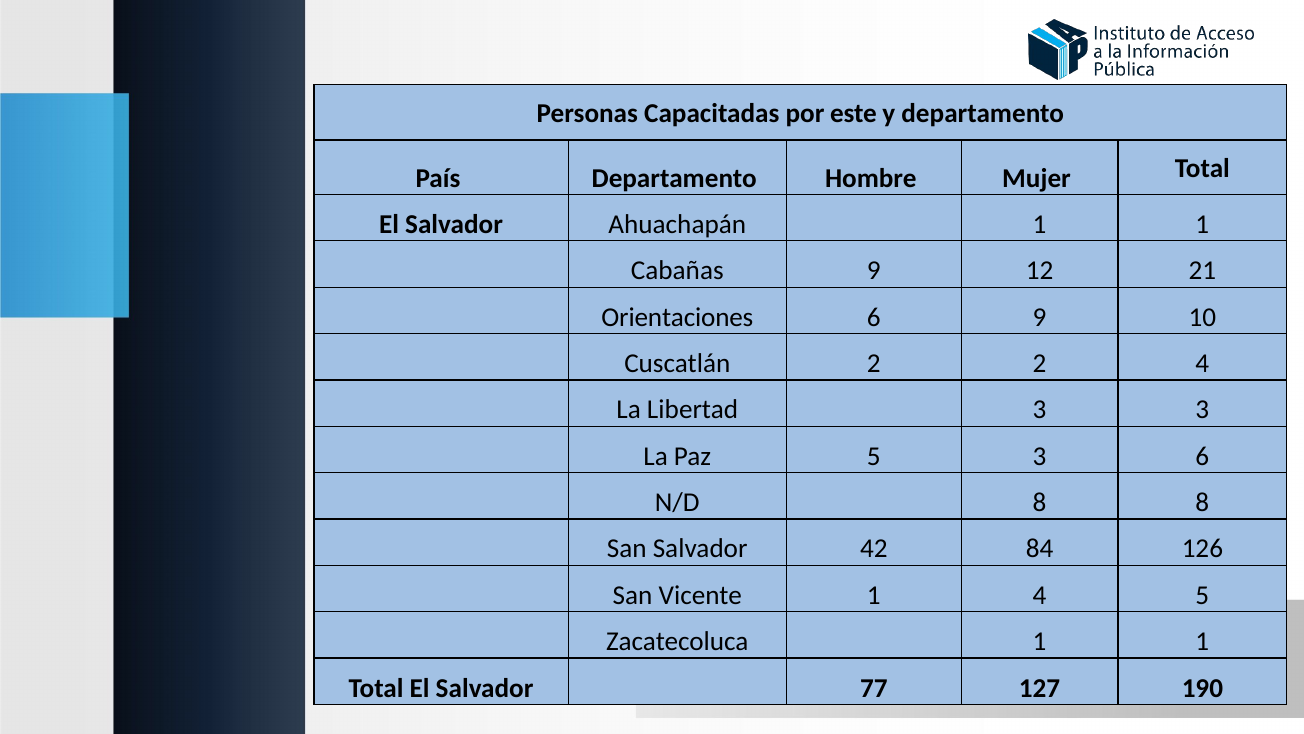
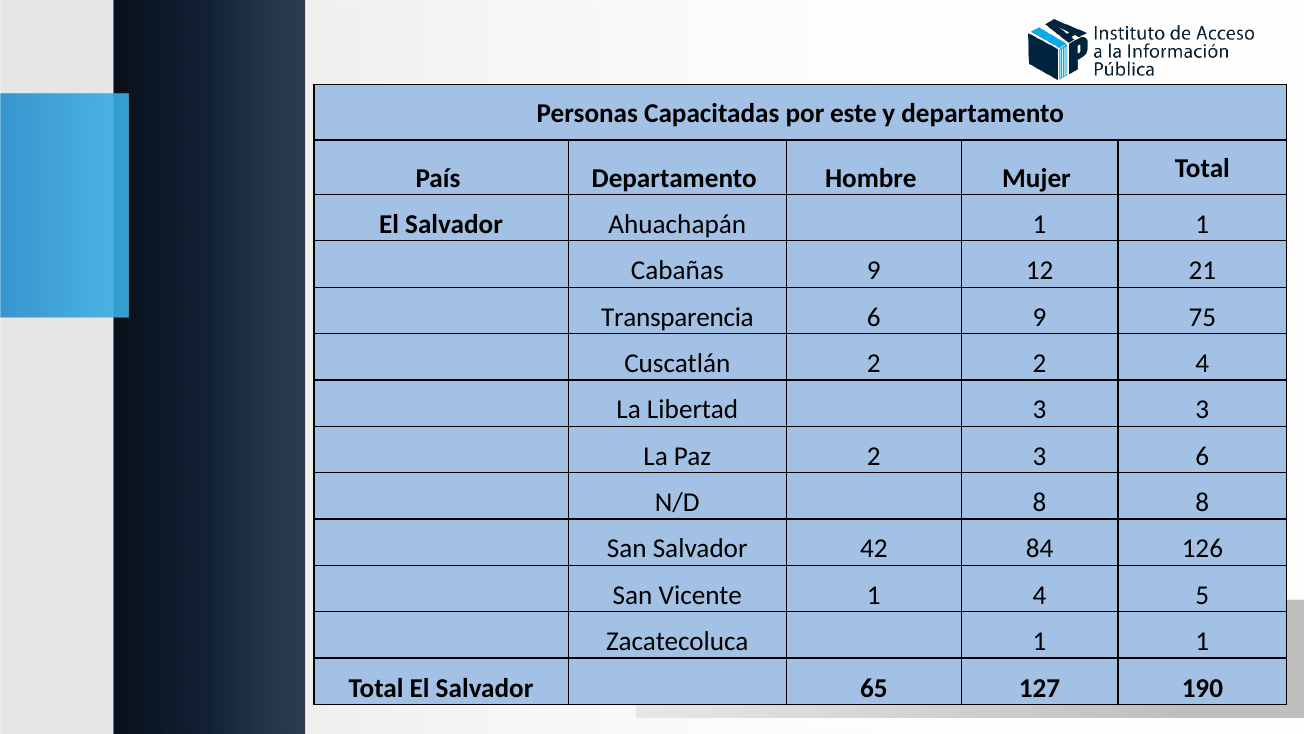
Orientaciones: Orientaciones -> Transparencia (677, 317)
10: 10 -> 75 (1202, 317)
Paz 5: 5 -> 2 (874, 456)
77: 77 -> 65 (874, 688)
